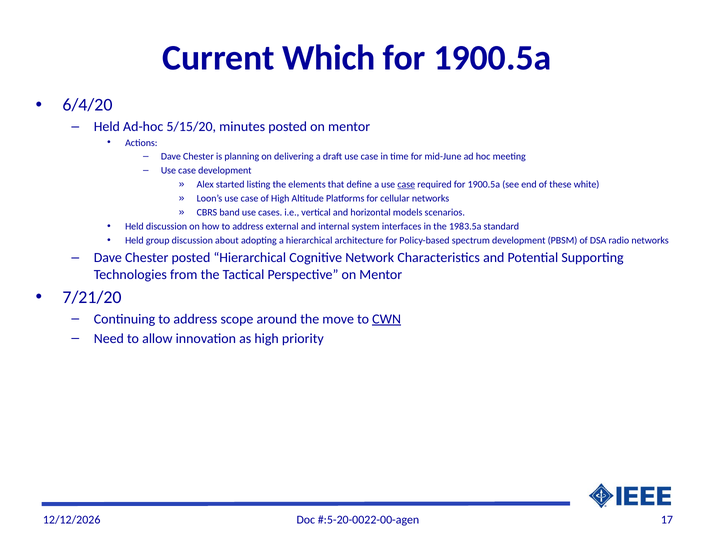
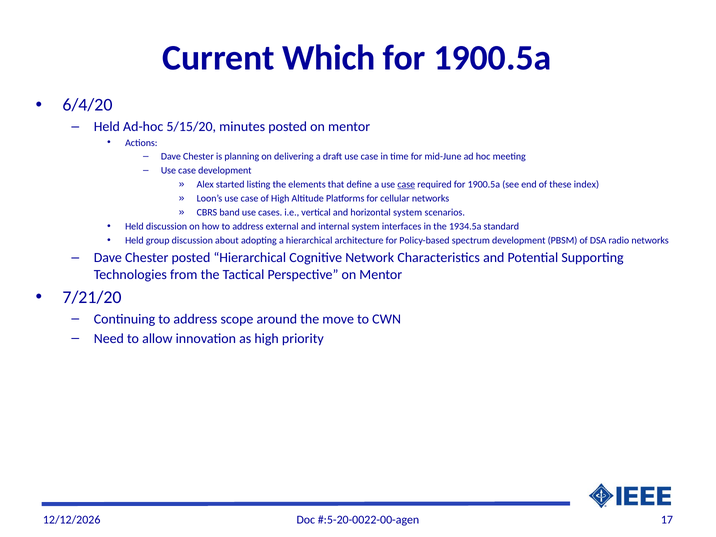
white: white -> index (586, 185)
horizontal models: models -> system (408, 213)
1983.5a: 1983.5a -> 1934.5a (465, 226)
CWN underline: present -> none (387, 319)
